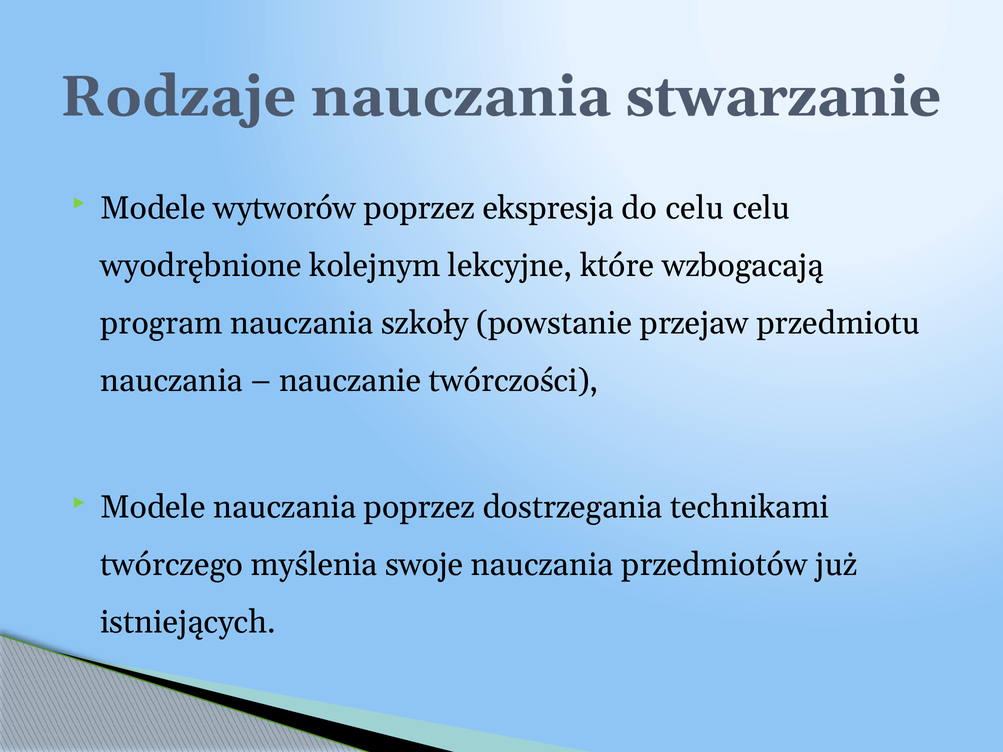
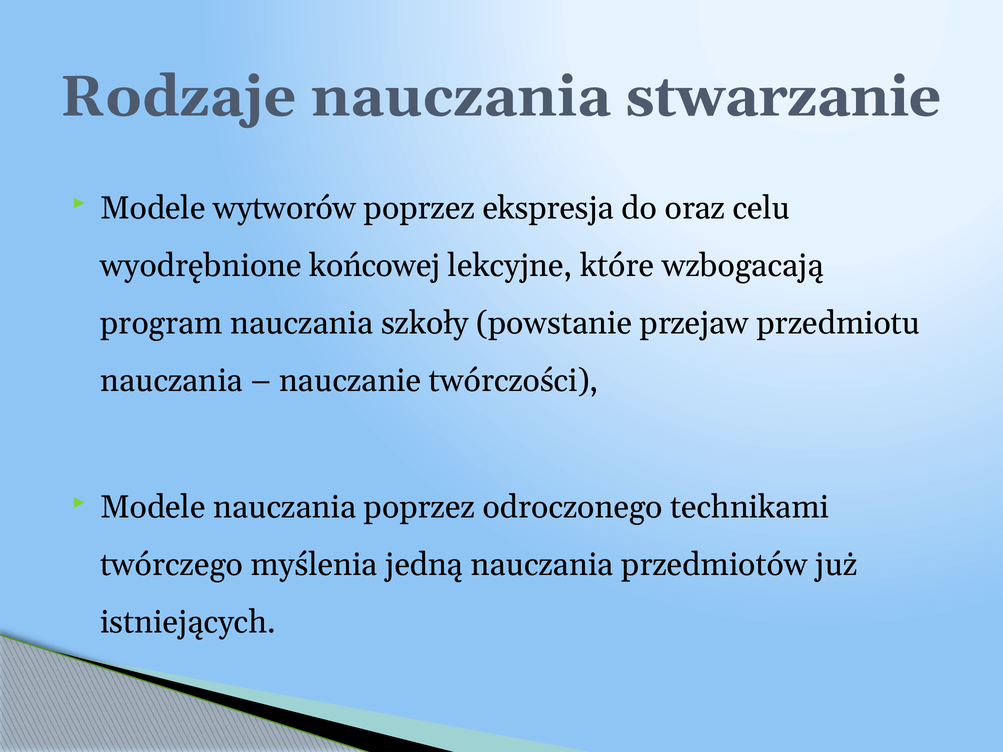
do celu: celu -> oraz (695, 208)
kolejnym: kolejnym -> końcowej (375, 266)
dostrzegania: dostrzegania -> odroczonego (573, 507)
swoje: swoje -> jedną (424, 565)
